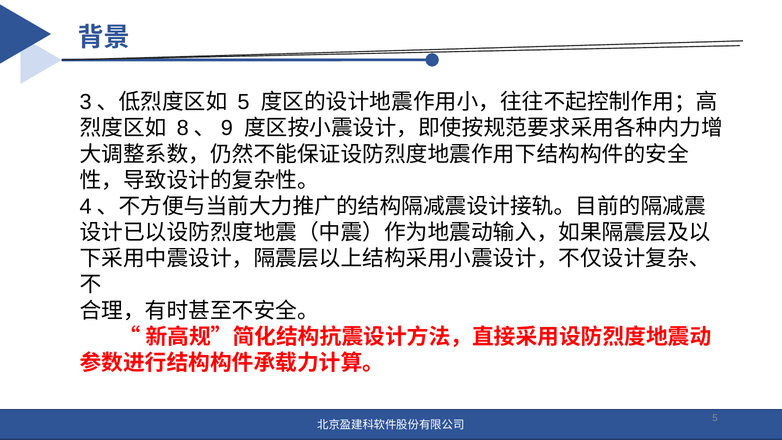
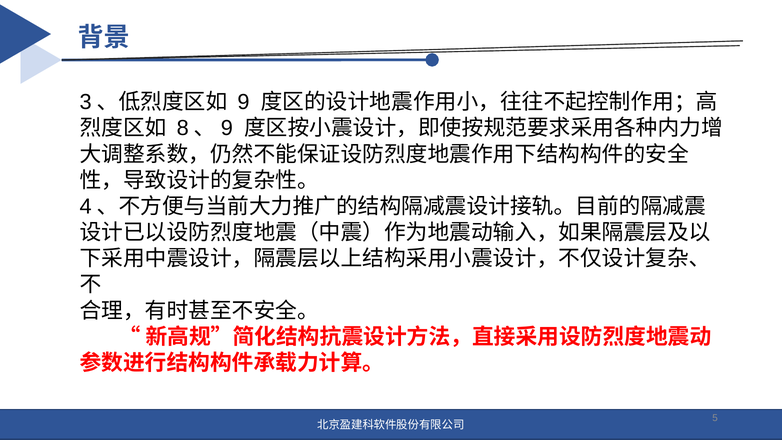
5: 5 -> 9 (243, 102)
